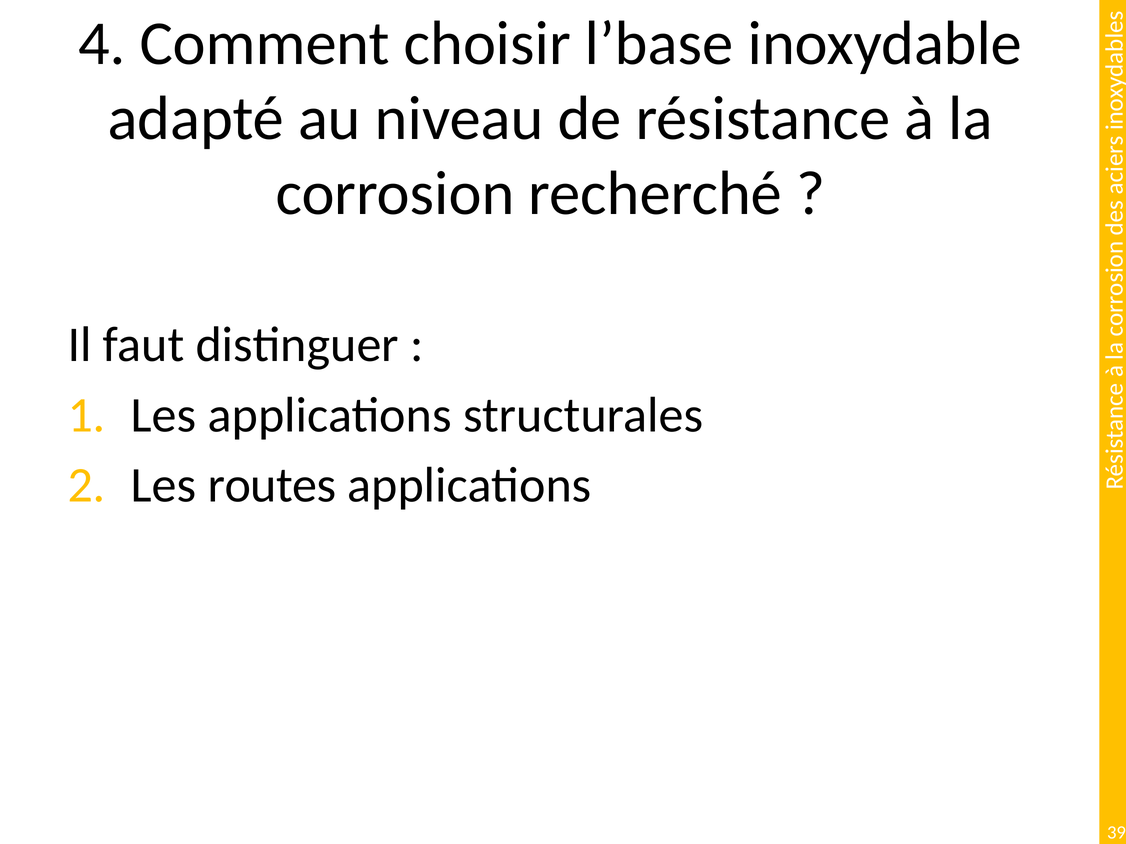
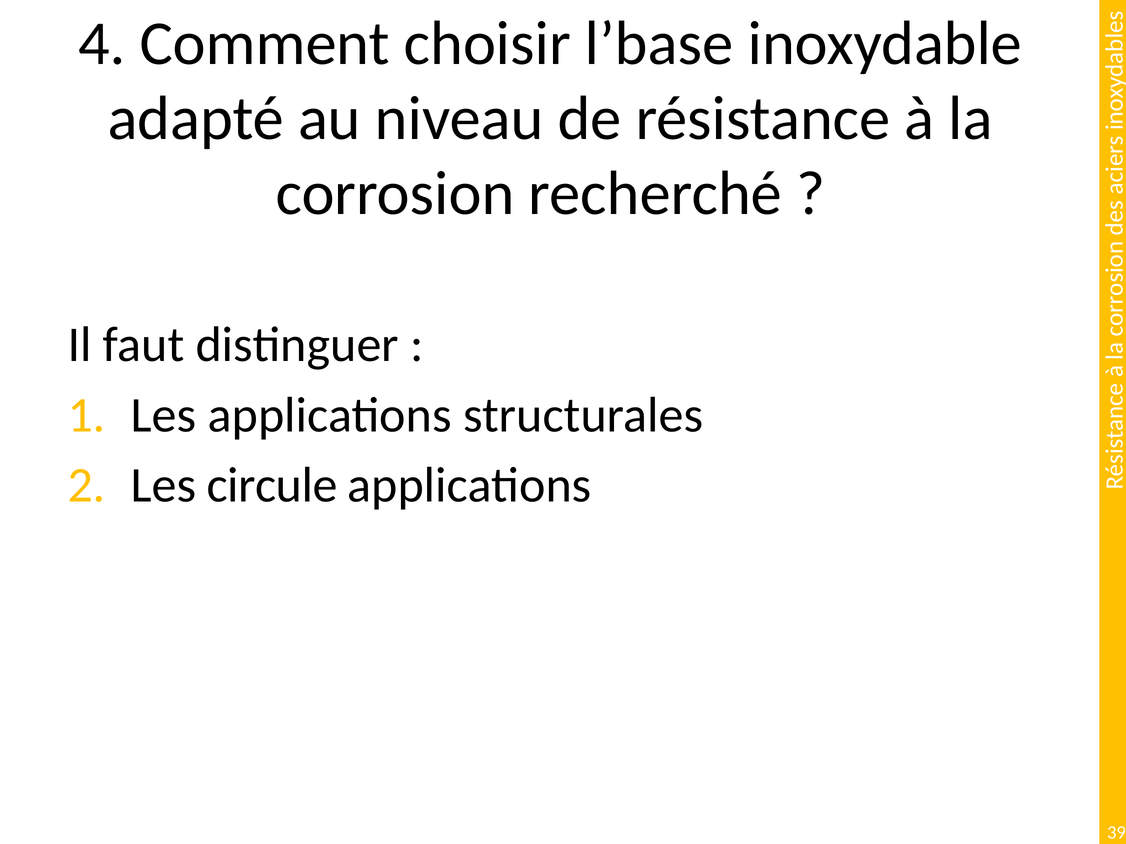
routes: routes -> circule (272, 485)
